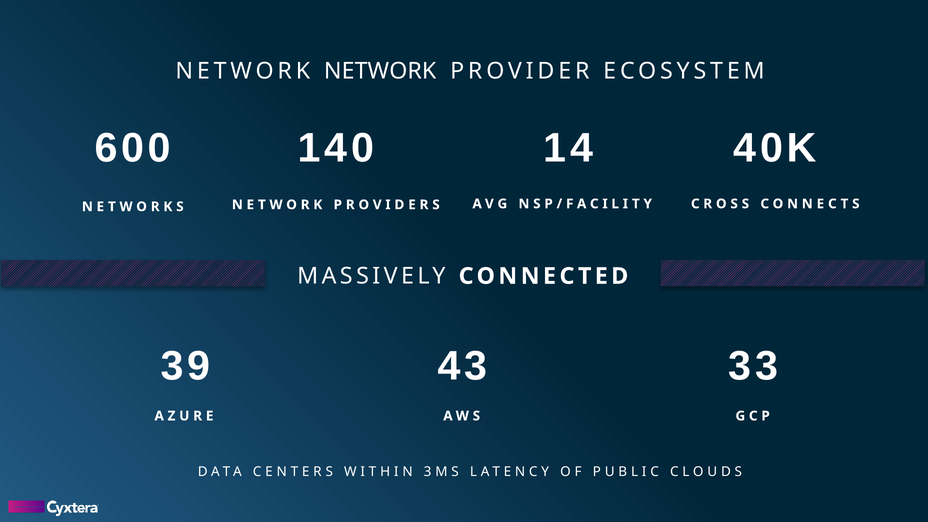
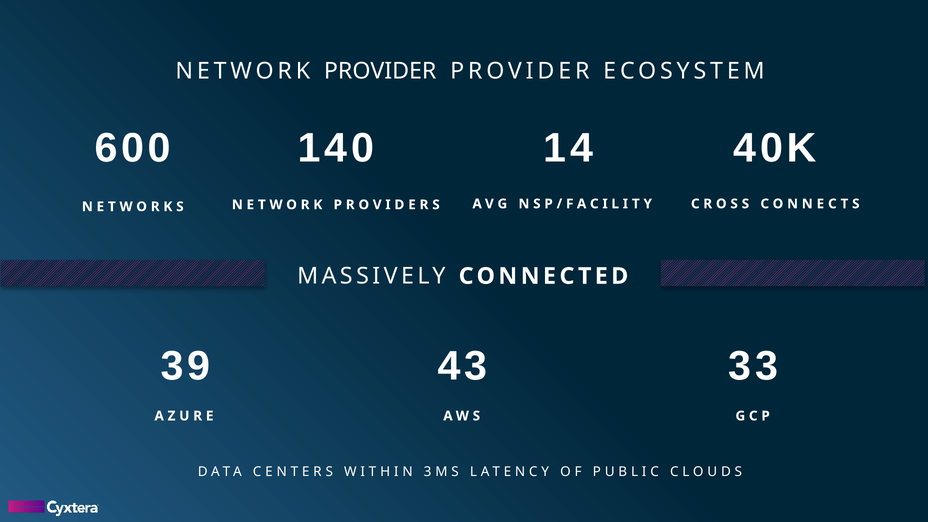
NETWORK NETWORK: NETWORK -> PROVIDER (380, 71)
